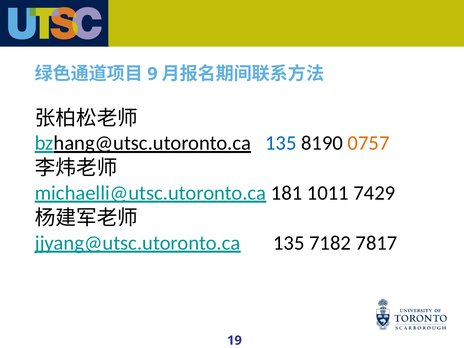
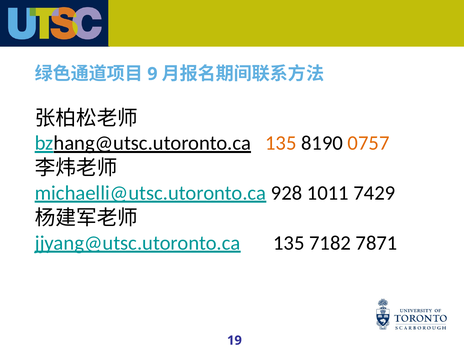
135 colour: blue -> orange (281, 143)
181: 181 -> 928 (287, 193)
7817: 7817 -> 7871 (377, 243)
